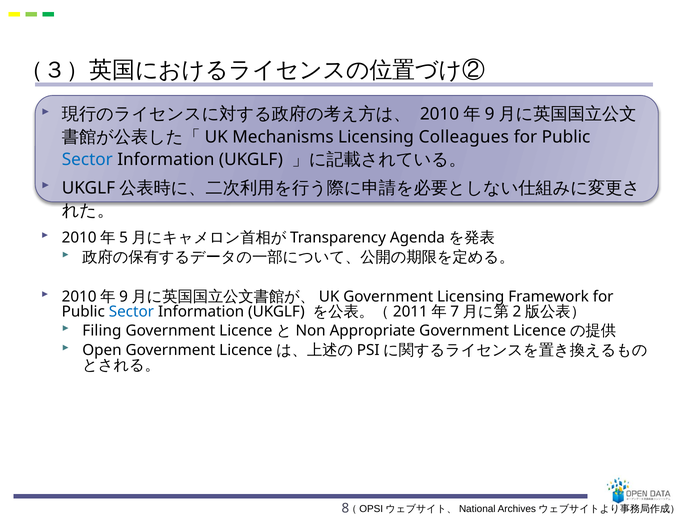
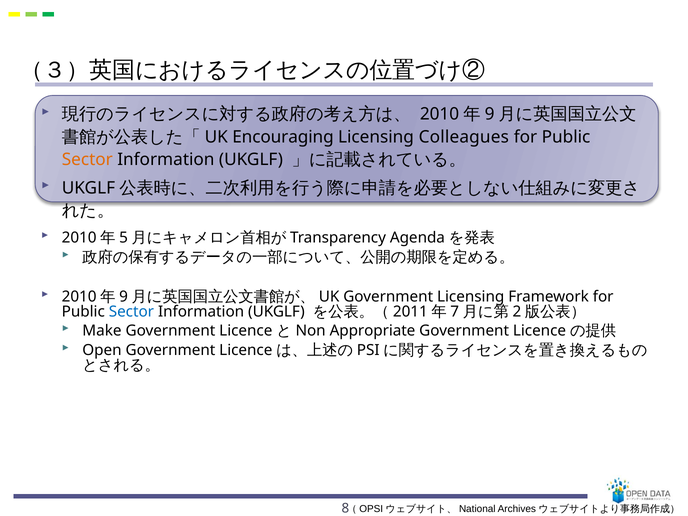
Mechanisms: Mechanisms -> Encouraging (283, 137)
Sector colour: blue -> orange (87, 160)
Filing: Filing -> Make (102, 331)
